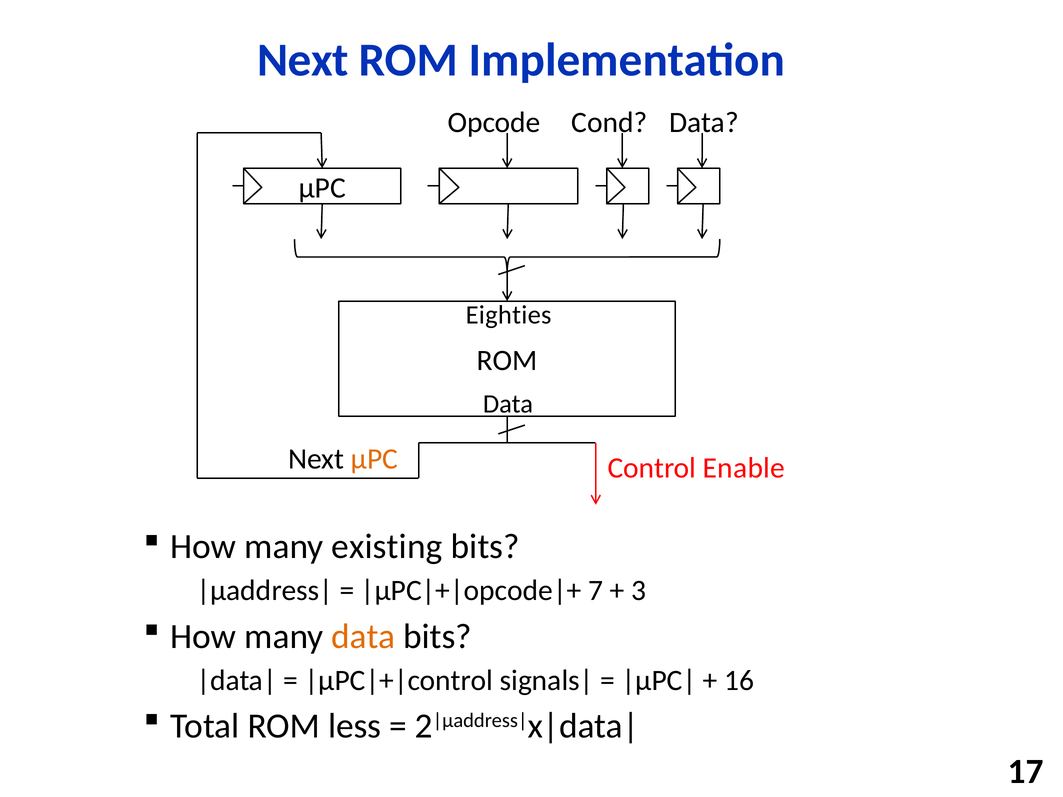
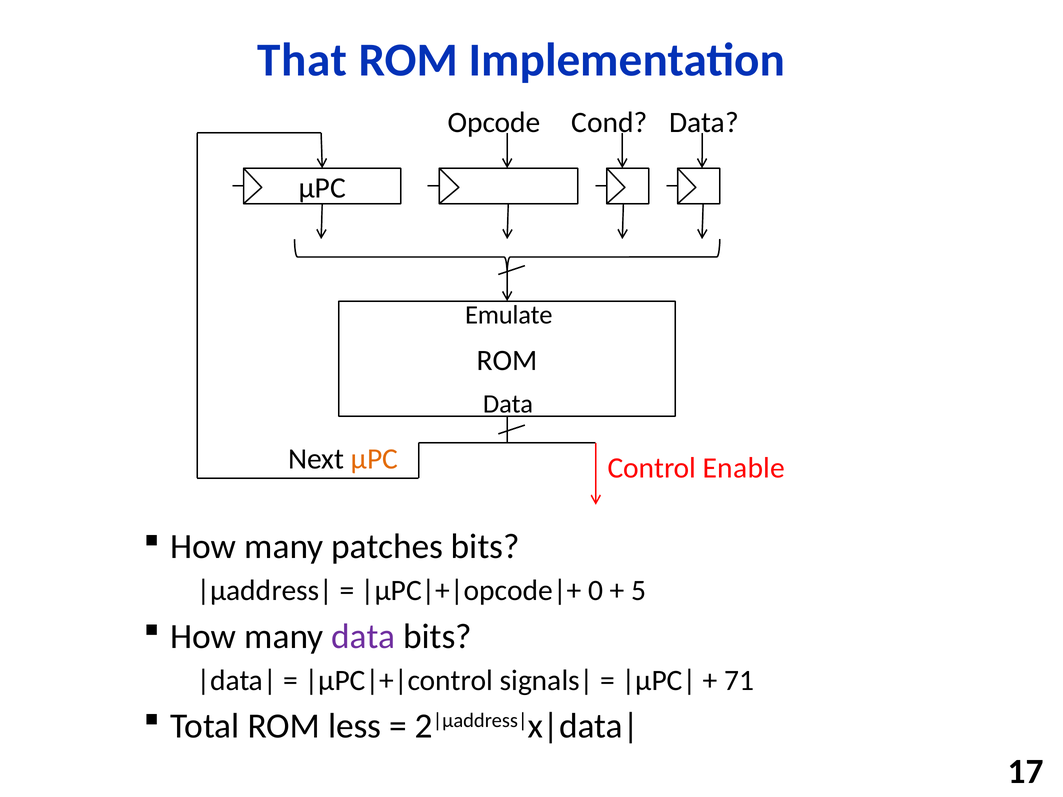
Next: Next -> That (302, 60)
Eighties: Eighties -> Emulate (509, 315)
existing: existing -> patches (387, 547)
7: 7 -> 0 (596, 591)
3: 3 -> 5 (639, 591)
data colour: orange -> purple (363, 637)
16: 16 -> 71 (739, 681)
